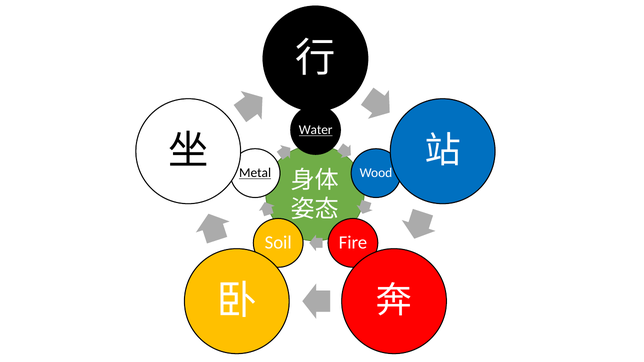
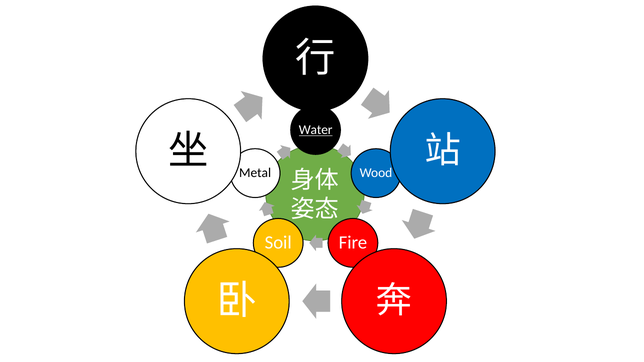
Metal underline: present -> none (255, 173)
